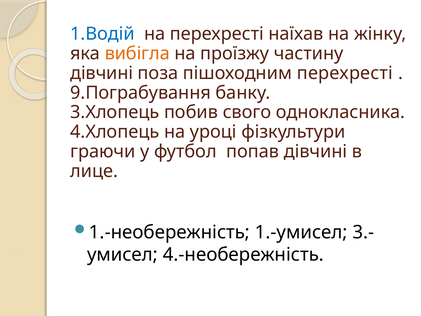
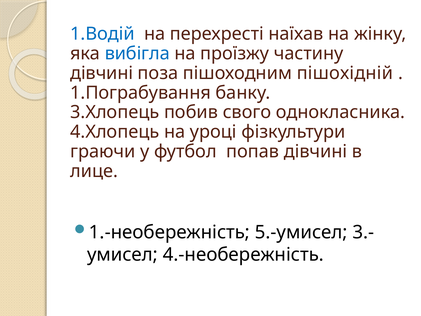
вибігла colour: orange -> blue (137, 53)
пішоходним перехресті: перехресті -> пішохідній (345, 73)
9.Пограбування: 9.Пограбування -> 1.Пограбування (141, 93)
1.-умисел: 1.-умисел -> 5.-умисел (301, 232)
